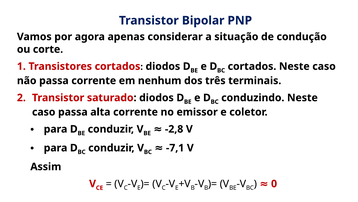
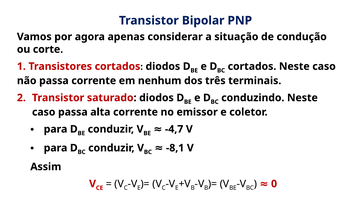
-2,8: -2,8 -> -4,7 (174, 129)
-7,1: -7,1 -> -8,1 (175, 147)
